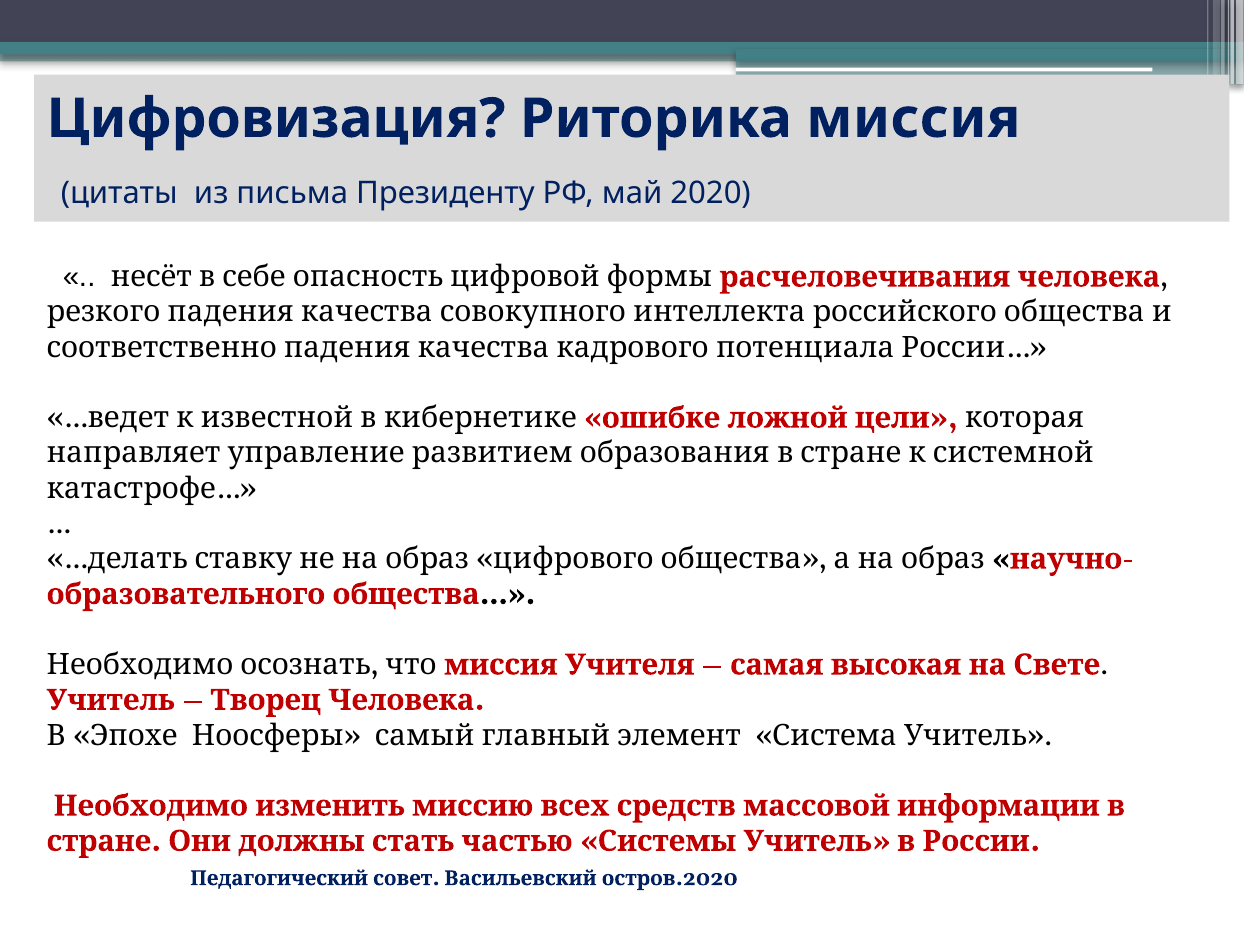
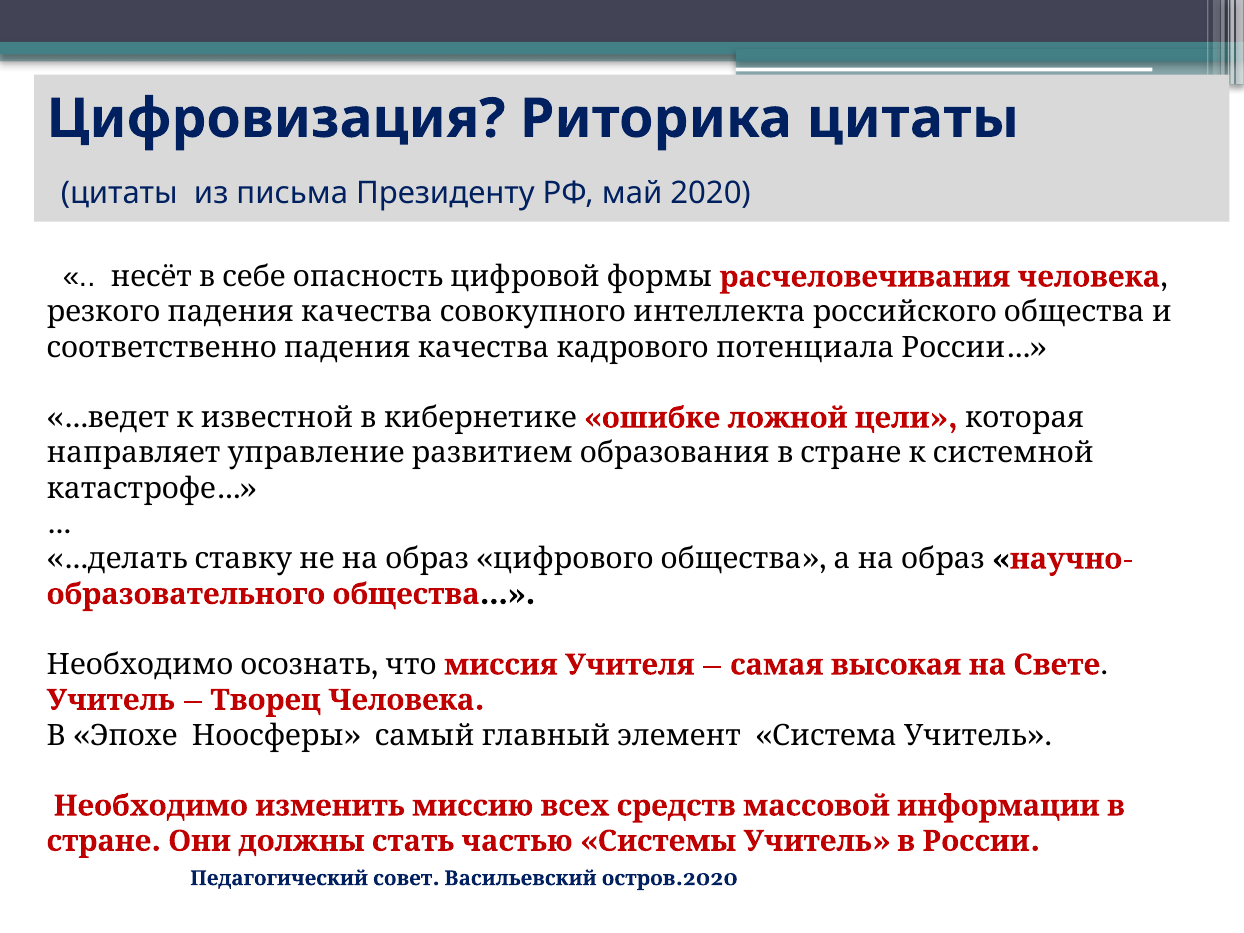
Риторика миссия: миссия -> цитаты (913, 119)
